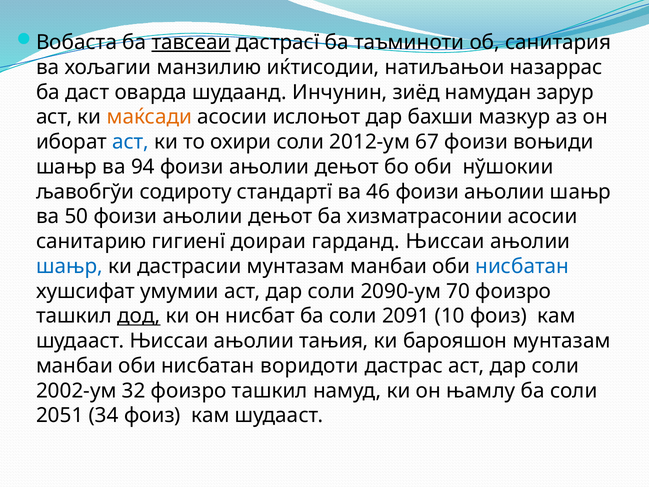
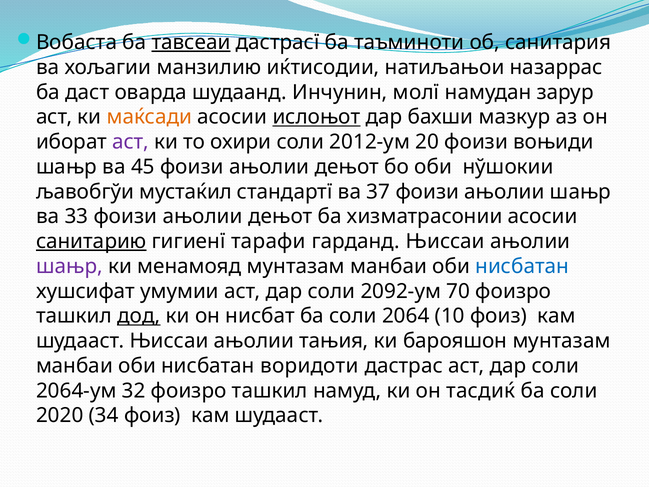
зиёд: зиёд -> молї (416, 92)
ислоњот underline: none -> present (316, 117)
аст colour: blue -> purple (131, 142)
67: 67 -> 20 (427, 142)
94: 94 -> 45 (143, 167)
содироту: содироту -> мустаќил (186, 192)
46: 46 -> 37 (378, 192)
50: 50 -> 33 (76, 216)
санитарию underline: none -> present (91, 241)
доираи: доираи -> тарафи (268, 241)
шањр colour: blue -> purple (69, 266)
дастрасии: дастрасии -> менамояд (189, 266)
2090-ум: 2090-ум -> 2092-ум (401, 291)
2091: 2091 -> 2064 (406, 316)
2002-ум: 2002-ум -> 2064-ум (76, 390)
њамлу: њамлу -> тасдиќ (481, 390)
2051: 2051 -> 2020 (60, 415)
